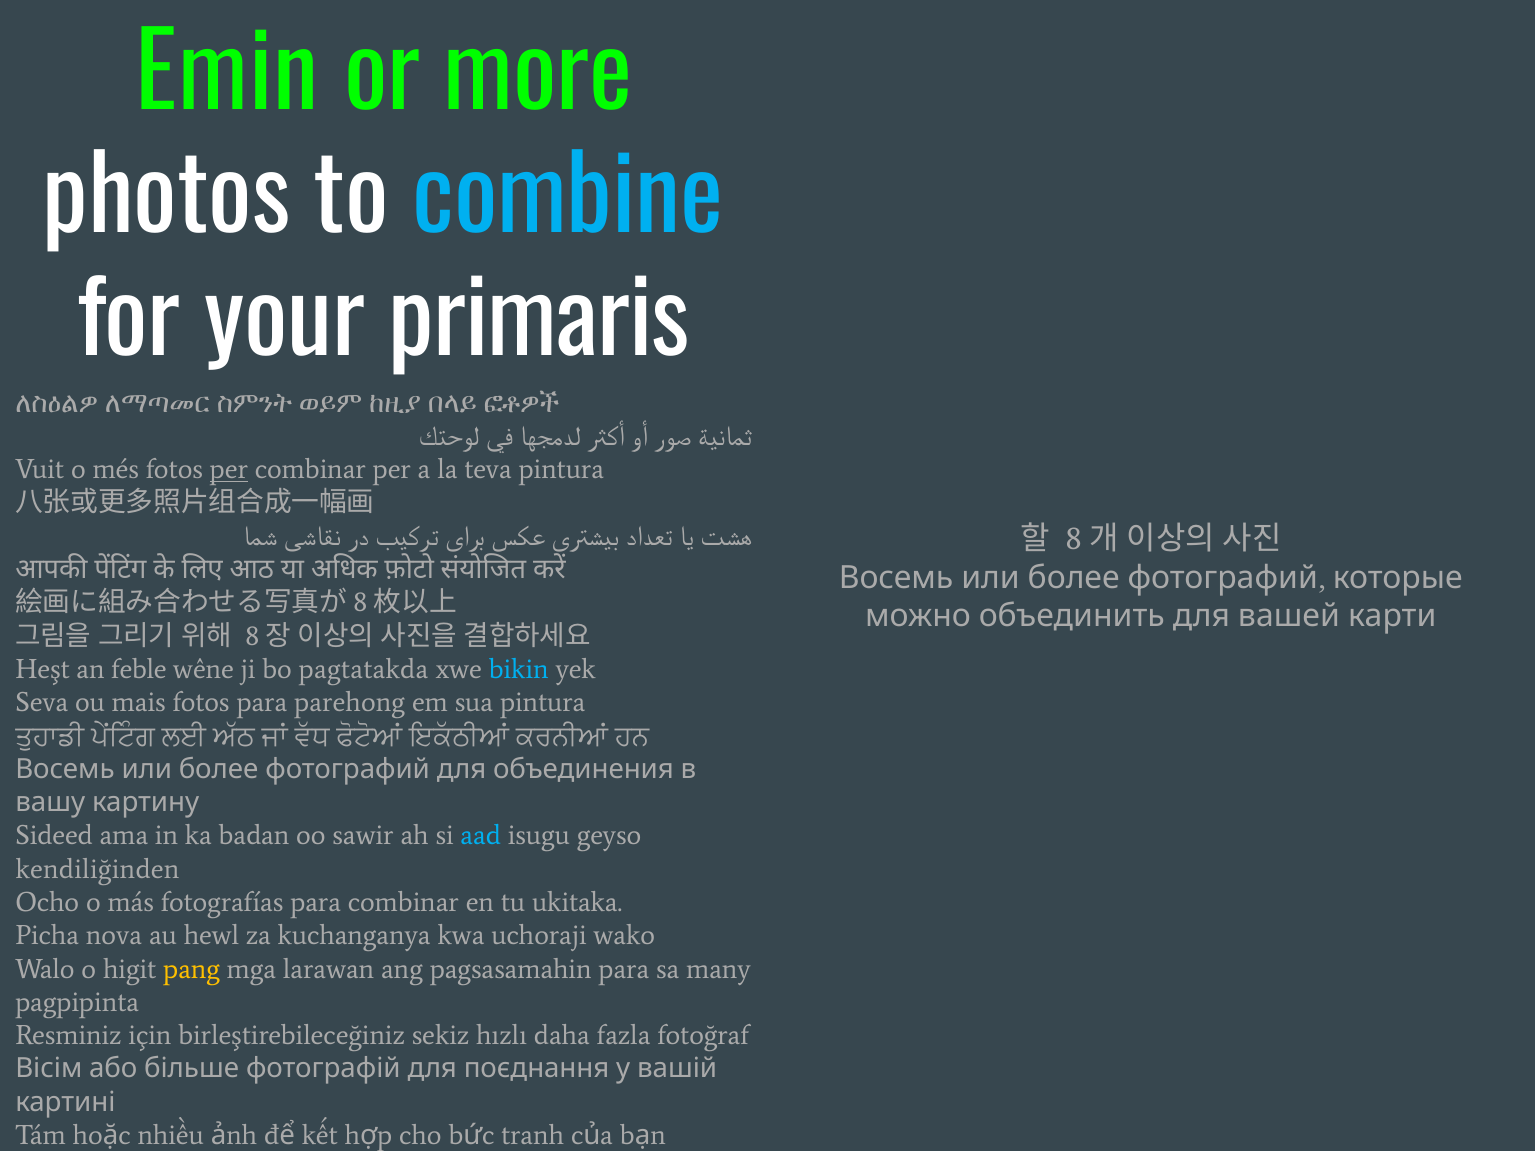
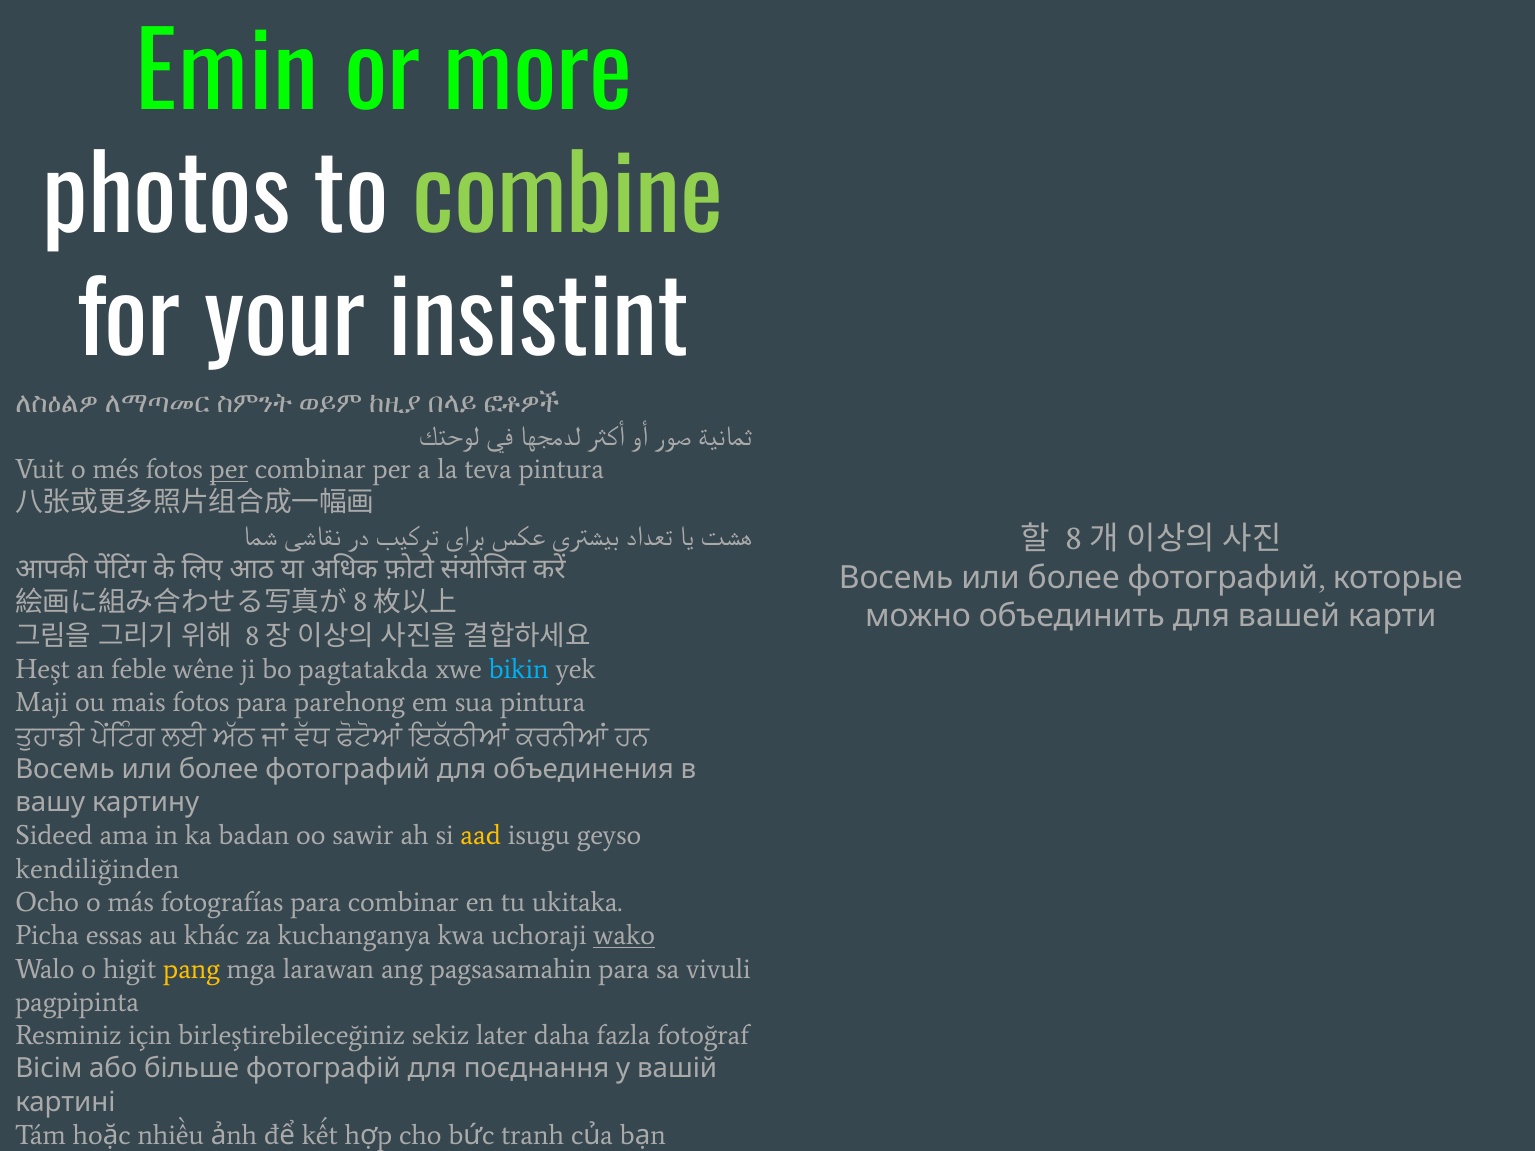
combine colour: light blue -> light green (568, 199)
primaris: primaris -> insistint (539, 322)
Seva: Seva -> Maji (42, 703)
aad colour: light blue -> yellow (481, 836)
nova: nova -> essas (114, 936)
hewl: hewl -> khác (211, 936)
wako underline: none -> present (624, 936)
many: many -> vivuli (718, 969)
hızlı: hızlı -> later (502, 1036)
